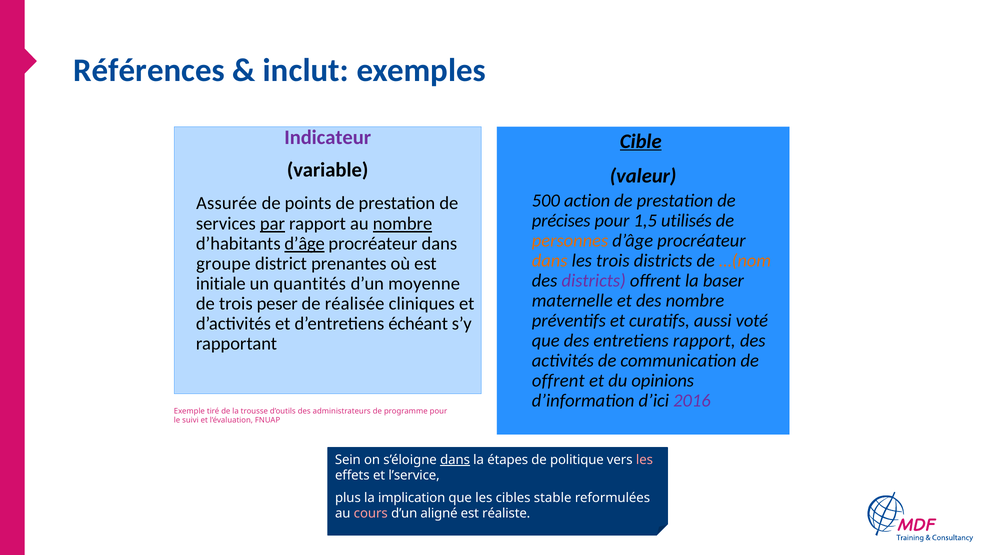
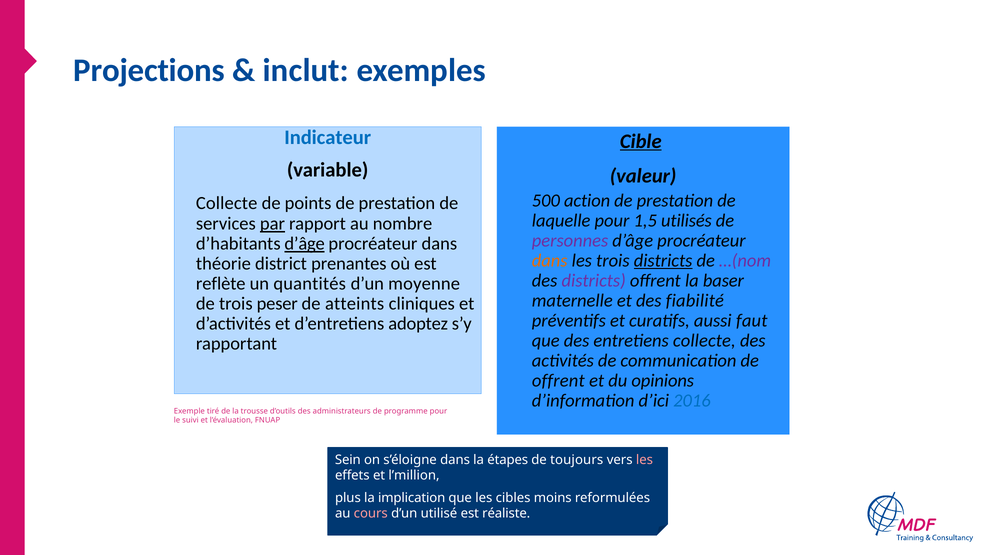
Références: Références -> Projections (149, 70)
Indicateur colour: purple -> blue (328, 138)
Assurée: Assurée -> Collecte (227, 203)
précises: précises -> laquelle (561, 221)
nombre underline: present -> none (403, 224)
personnes colour: orange -> purple (570, 241)
districts underline: none -> present (663, 261)
…(nom colour: orange -> purple (745, 261)
groupe: groupe -> théorie (223, 264)
initiale: initiale -> reflète (221, 284)
des nombre: nombre -> fiabilité (695, 301)
réalisée: réalisée -> atteints (355, 304)
voté: voté -> faut (752, 321)
échéant: échéant -> adoptez (418, 324)
entretiens rapport: rapport -> collecte (704, 341)
2016 colour: purple -> blue (692, 401)
dans underline: present -> none (455, 460)
politique: politique -> toujours (577, 460)
l’service: l’service -> l’million (414, 476)
stable: stable -> moins (553, 498)
aligné: aligné -> utilisé (439, 514)
